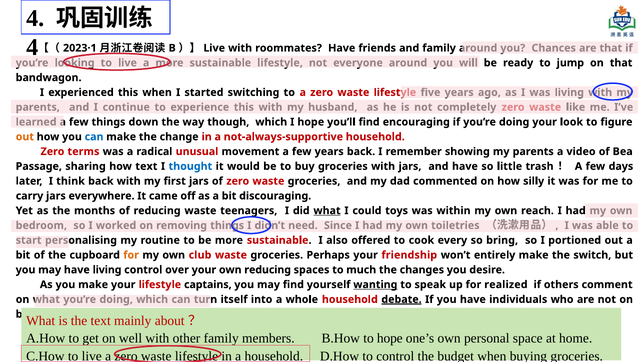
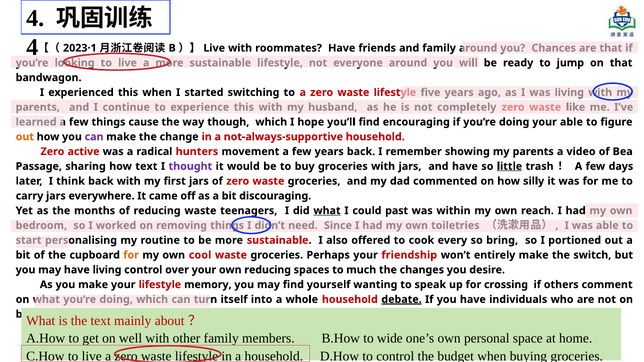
down: down -> cause (144, 122)
your look: look -> able (571, 122)
can colour: blue -> purple (94, 137)
terms: terms -> active (83, 152)
unusual: unusual -> hunters (197, 152)
thought colour: blue -> purple (190, 166)
little underline: none -> present (509, 166)
toys: toys -> past (397, 211)
club: club -> cool (200, 255)
captains: captains -> memory (208, 285)
wanting underline: present -> none (375, 285)
realized: realized -> crossing (506, 285)
to hope: hope -> wide (390, 339)
